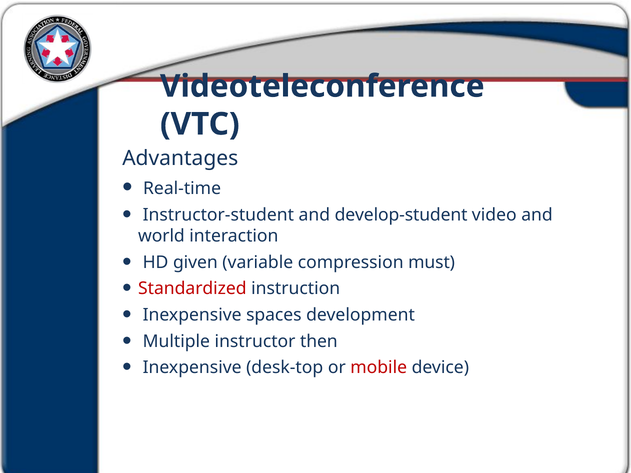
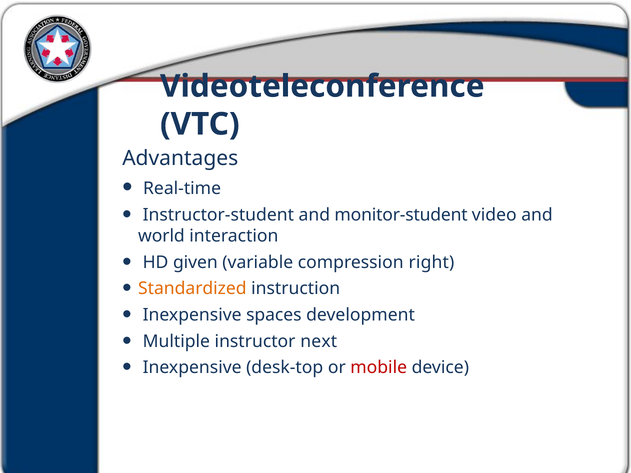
develop-student: develop-student -> monitor-student (401, 215)
must: must -> right (431, 262)
Standardized colour: red -> orange (192, 289)
then: then -> next (319, 341)
